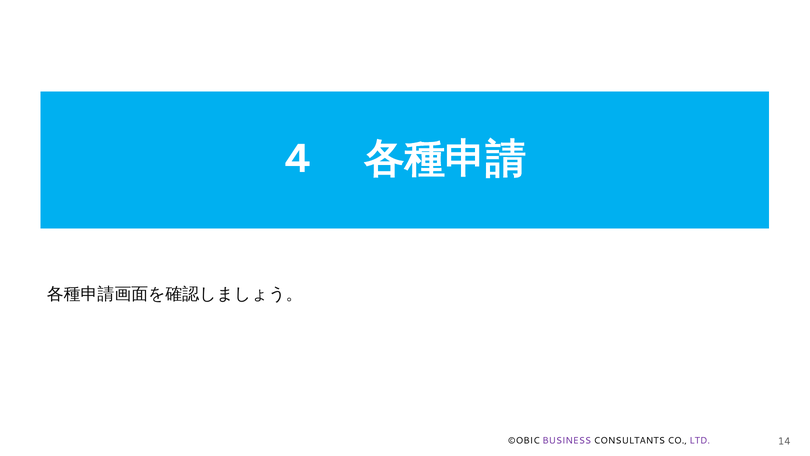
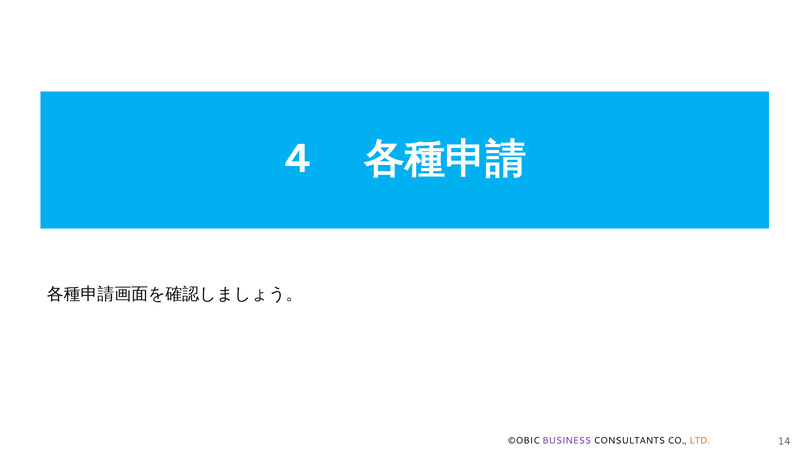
LTD colour: purple -> orange (700, 441)
